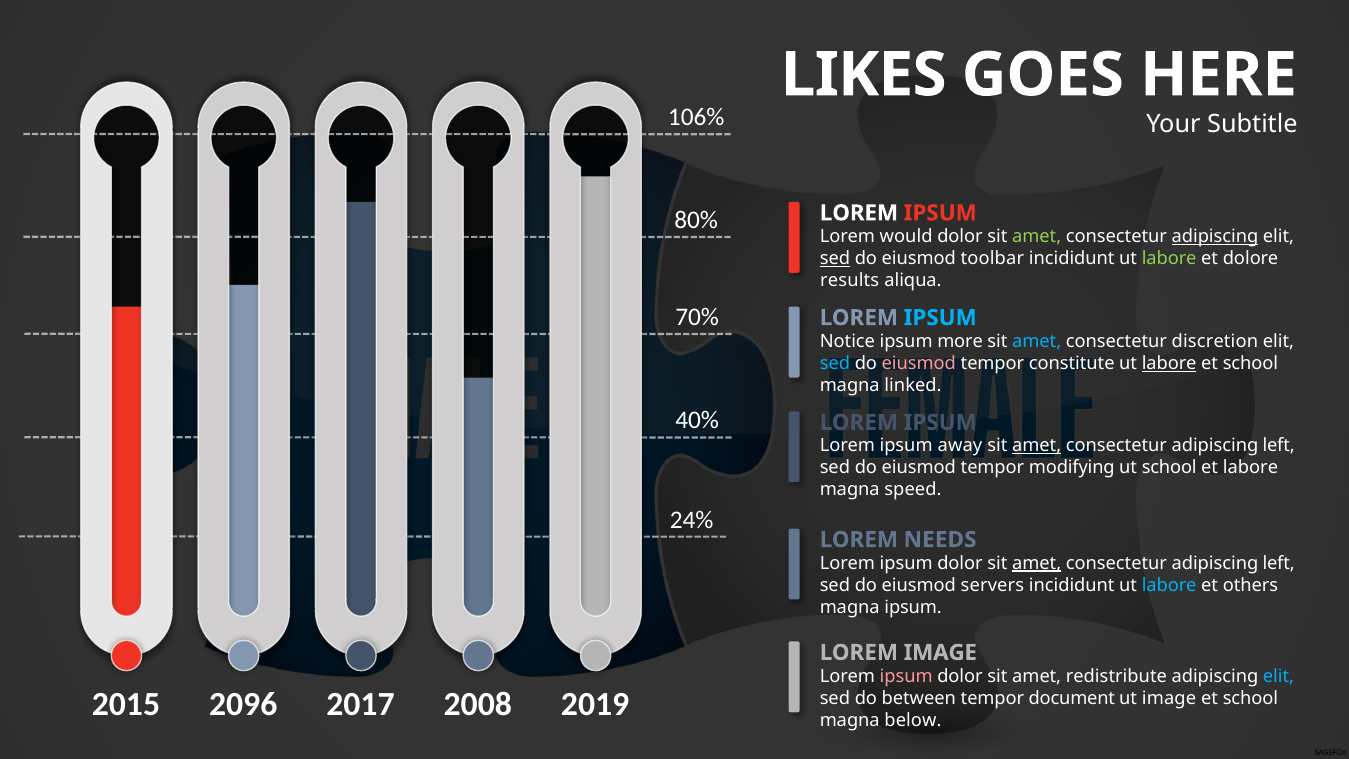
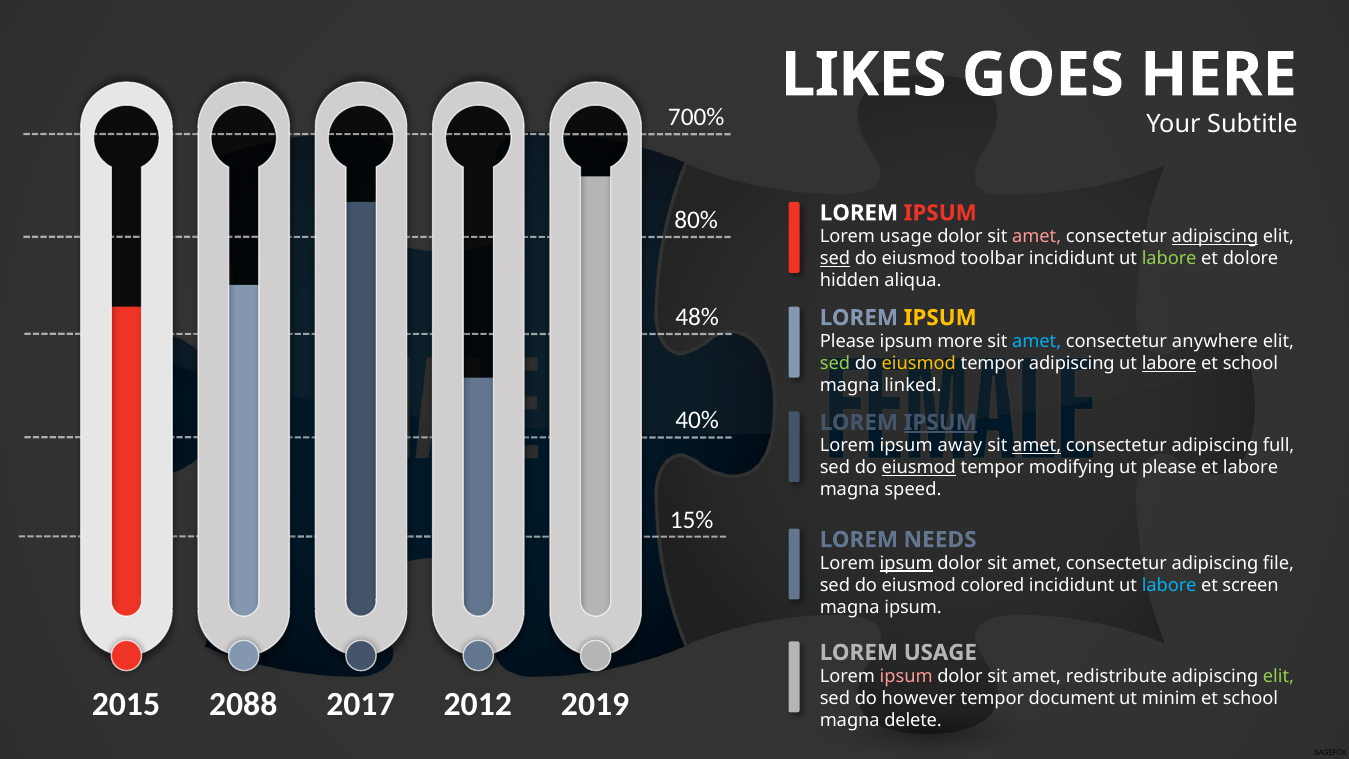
106%: 106% -> 700% (696, 117)
would: would -> usage (906, 236)
amet colour: light green -> pink (1037, 236)
results: results -> hidden (850, 280)
70%: 70% -> 48% (697, 317)
IPSUM colour: light blue -> yellow (940, 318)
Notice: Notice -> Please (847, 341)
discretion: discretion -> anywhere (1215, 341)
sed colour: light blue -> light green (835, 363)
eiusmod colour: pink -> yellow (919, 363)
tempor constitute: constitute -> adipiscing (1072, 363)
IPSUM underline: none -> present (940, 422)
left: left -> full (1279, 446)
eiusmod underline: none -> present (919, 468)
ut school: school -> please (1169, 468)
24%: 24% -> 15% (692, 520)
ipsum underline: none -> present (906, 563)
amet underline: present -> none (1037, 563)
left: left -> file (1279, 563)
servers: servers -> colored (993, 585)
others: others -> screen (1251, 585)
IMAGE: IMAGE -> USAGE (940, 652)
elit colour: light blue -> light green (1279, 676)
2096: 2096 -> 2088 (243, 704)
2008: 2008 -> 2012 (478, 704)
between: between -> however (919, 698)
ut image: image -> minim (1169, 698)
below: below -> delete (913, 720)
